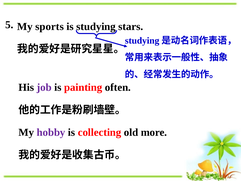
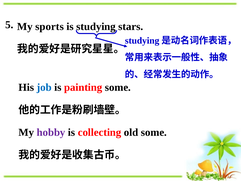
job colour: purple -> blue (44, 87)
painting often: often -> some (118, 87)
old more: more -> some (154, 132)
